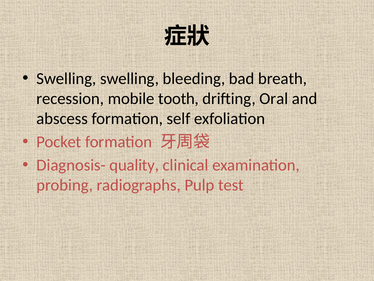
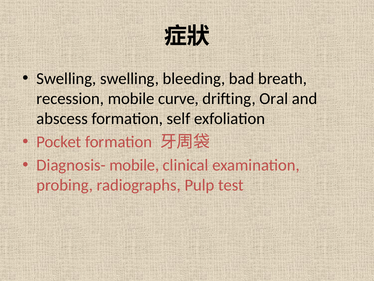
tooth: tooth -> curve (179, 98)
Diagnosis- quality: quality -> mobile (134, 165)
